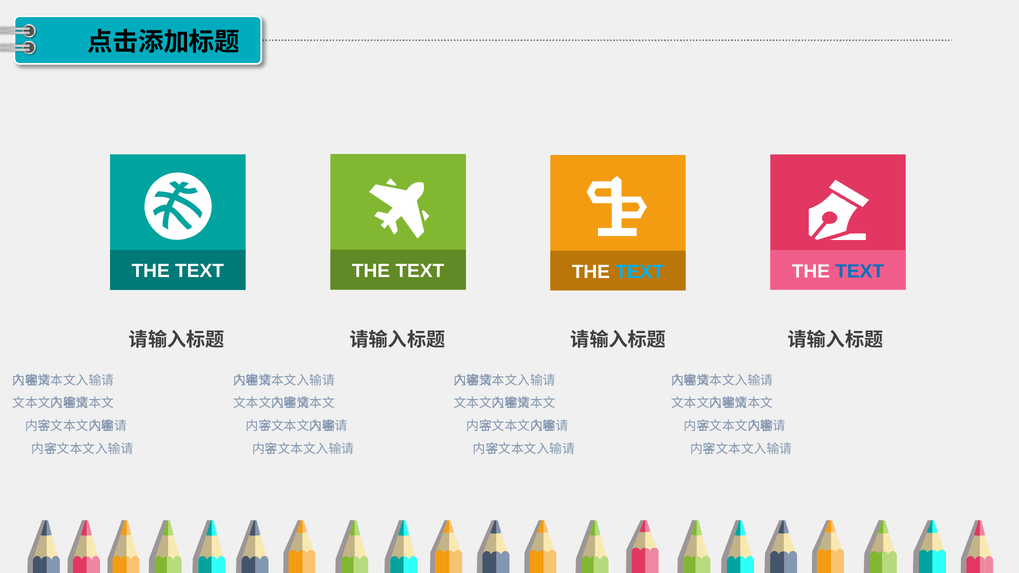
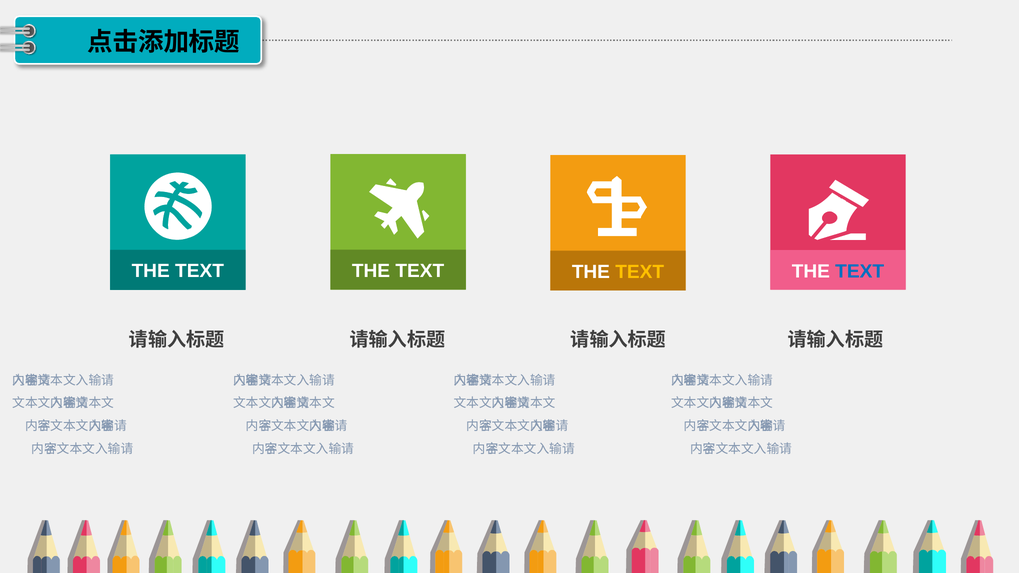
TEXT colour: light blue -> yellow (640, 272)
